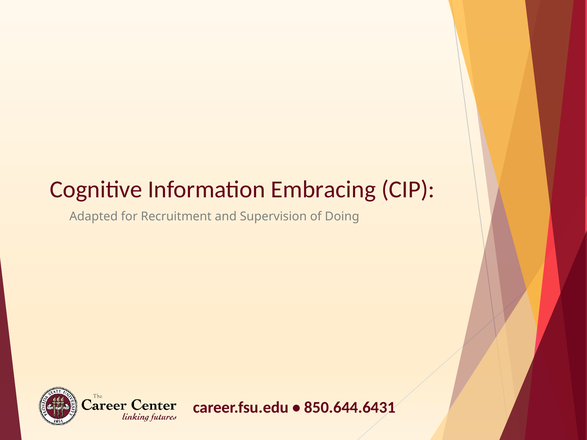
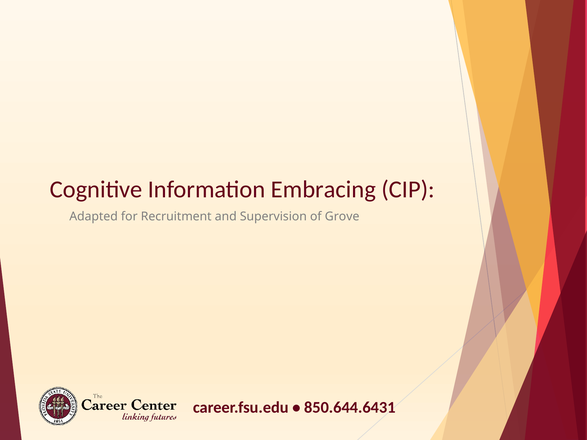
Doing: Doing -> Grove (342, 217)
